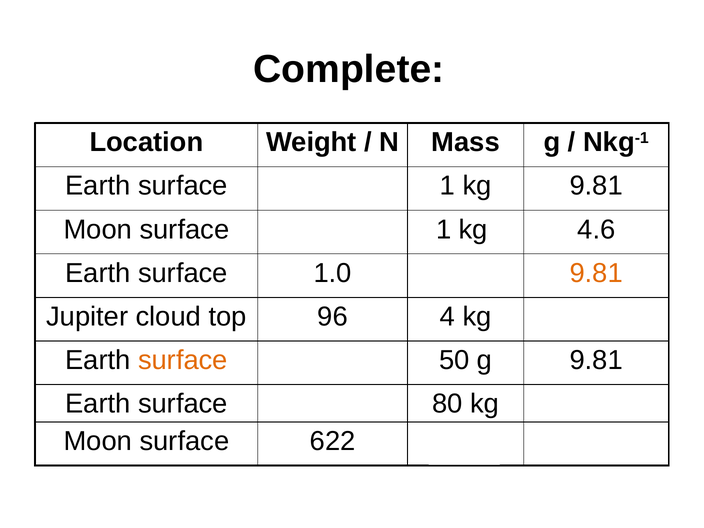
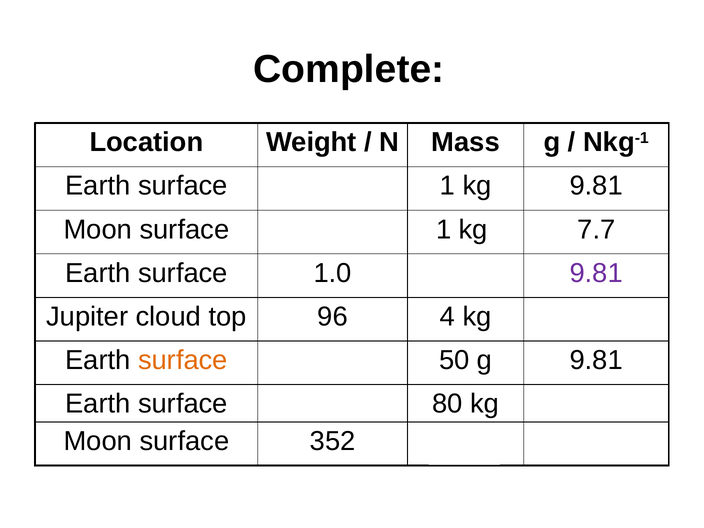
4.6: 4.6 -> 7.7 (596, 230)
9.81 colour: orange -> purple (596, 273)
622: 622 -> 352 (333, 441)
